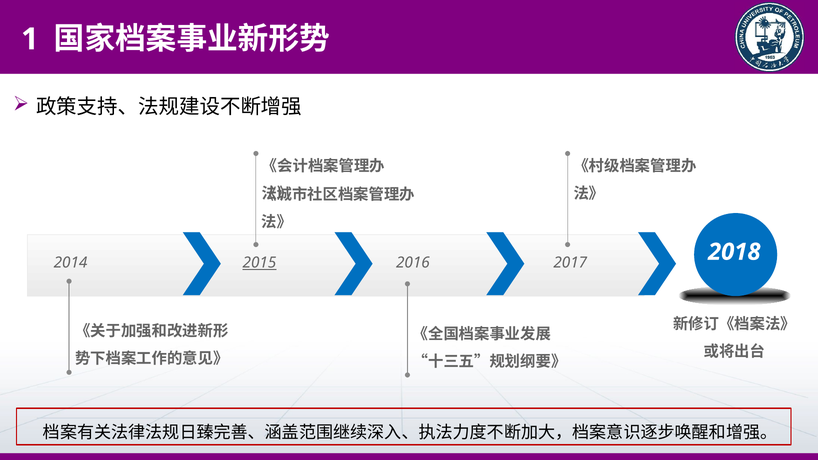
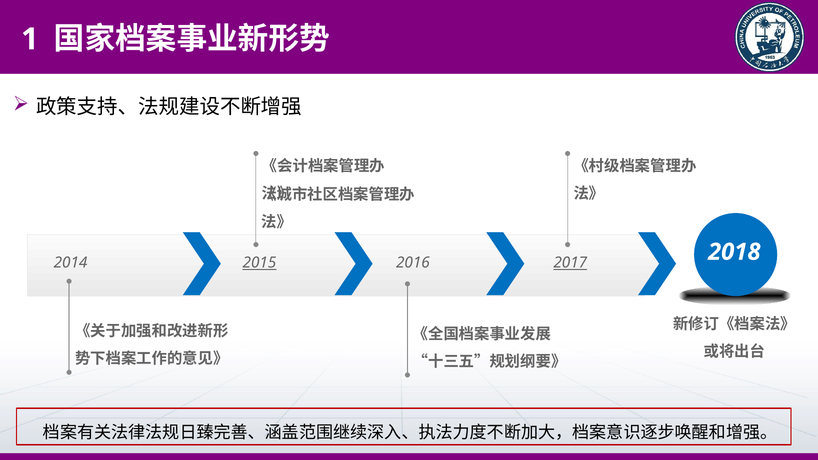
2017 underline: none -> present (570, 263)
